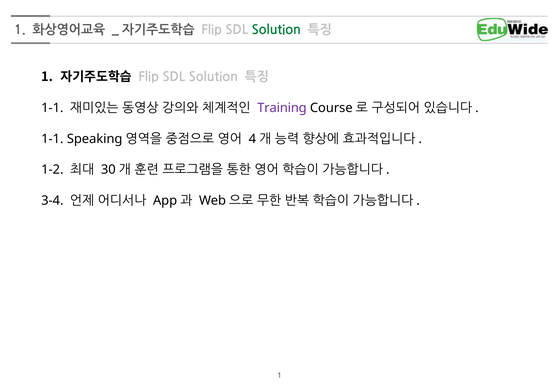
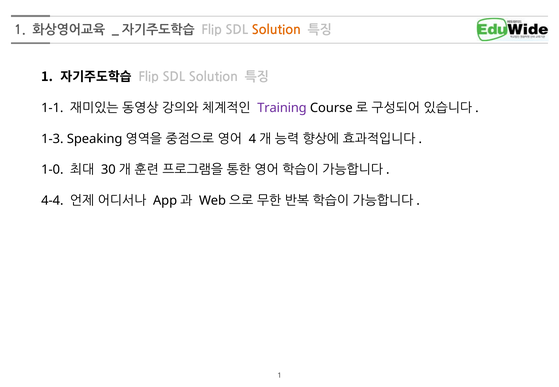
Solution colour: green -> orange (276, 30)
1-1: 1-1 -> 1-3 (52, 139)
1-2: 1-2 -> 1-0 (52, 170)
3-4: 3-4 -> 4-4 (52, 201)
